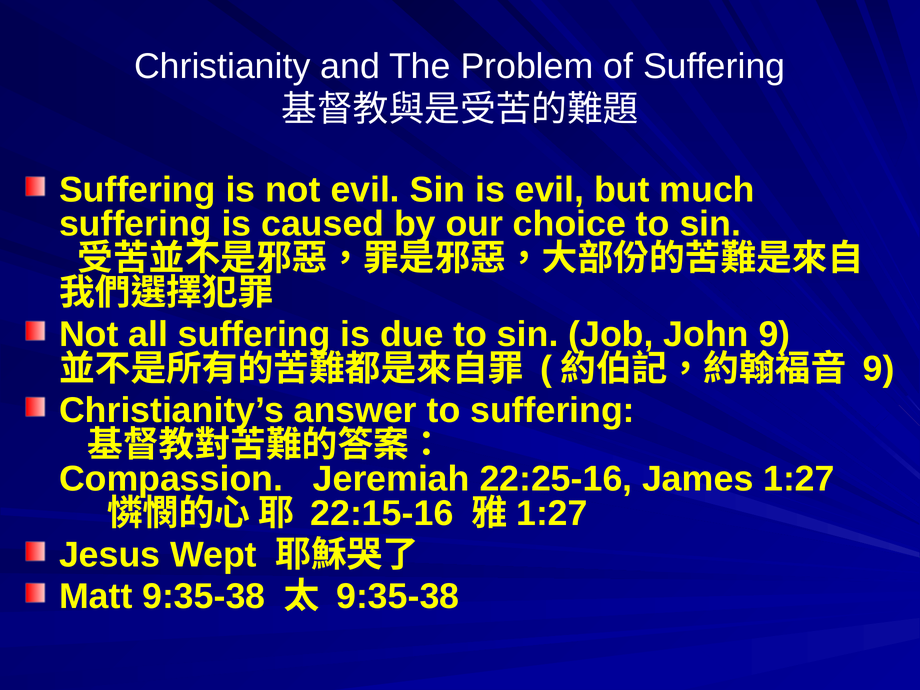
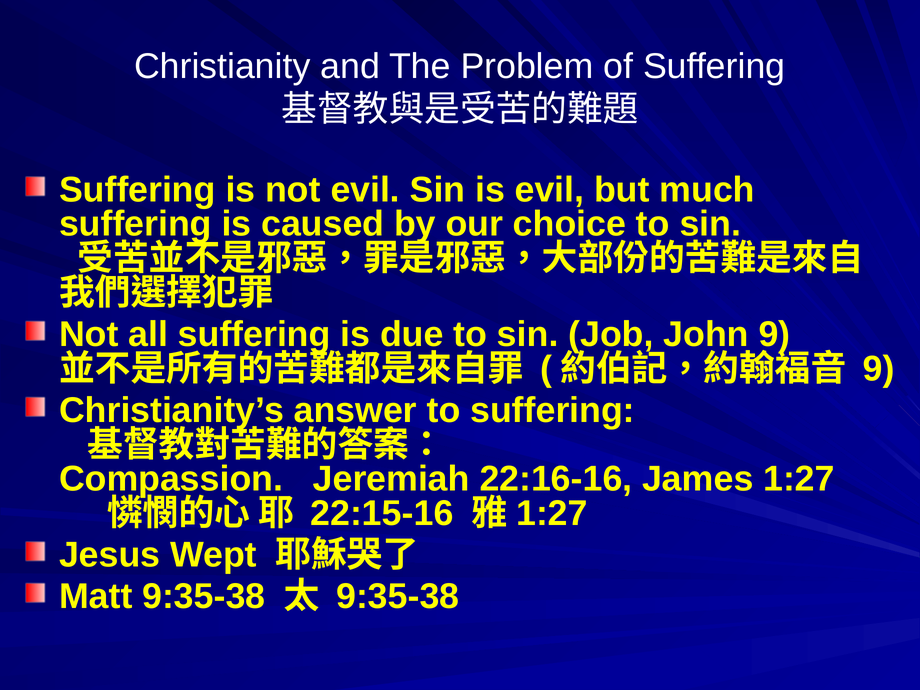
22:25-16: 22:25-16 -> 22:16-16 (556, 479)
